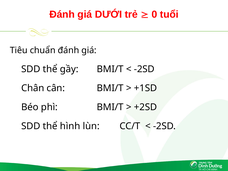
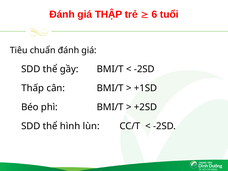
DƯỚI: DƯỚI -> THẬP (108, 14)
0: 0 -> 6 (154, 14)
Chân: Chân -> Thấp (33, 88)
